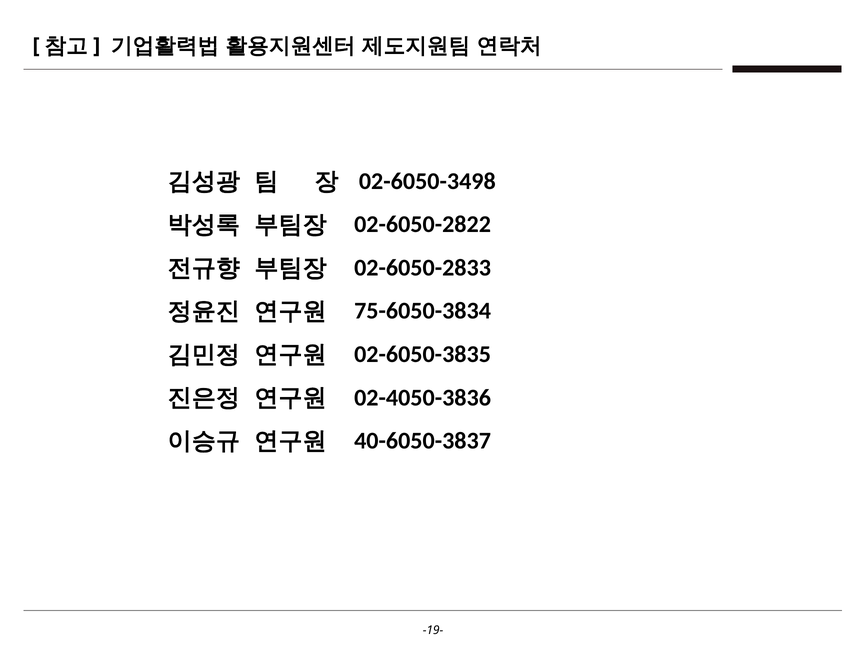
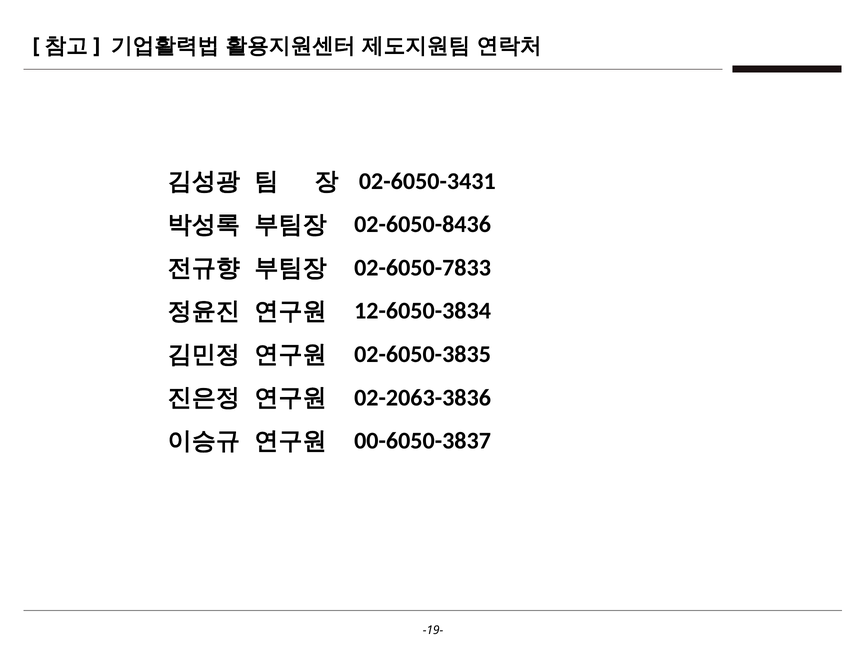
02-6050-3498: 02-6050-3498 -> 02-6050-3431 (427, 181)
02-6050-2822: 02-6050-2822 -> 02-6050-8436 (423, 225)
02-6050-2833: 02-6050-2833 -> 02-6050-7833 (423, 268)
75-6050-3834: 75-6050-3834 -> 12-6050-3834 (423, 311)
02-4050-3836: 02-4050-3836 -> 02-2063-3836 (423, 398)
40-6050-3837: 40-6050-3837 -> 00-6050-3837 (423, 441)
